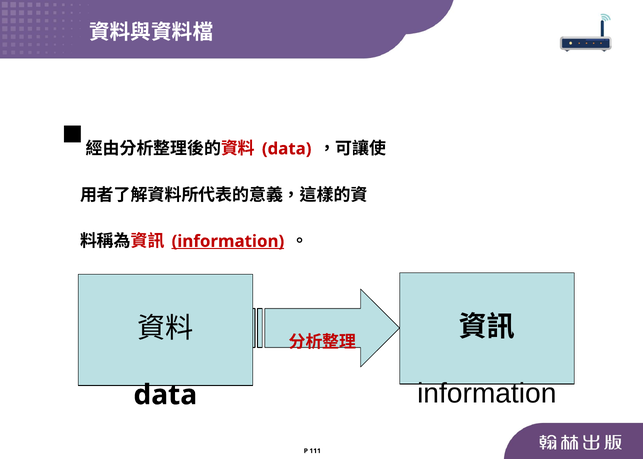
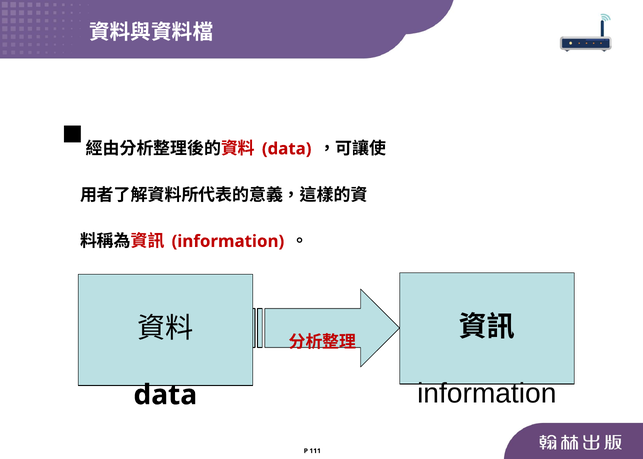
information underline: present -> none (228, 241)
